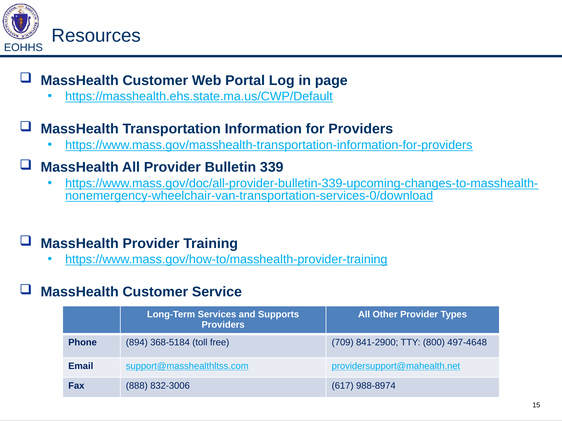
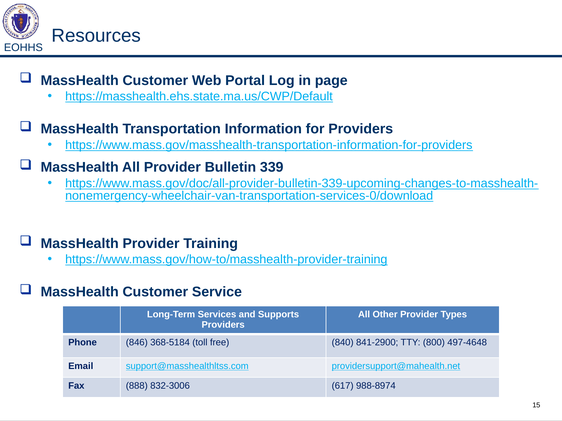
894: 894 -> 846 (137, 343)
709: 709 -> 840 (343, 343)
